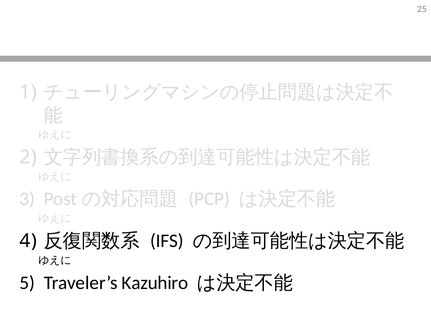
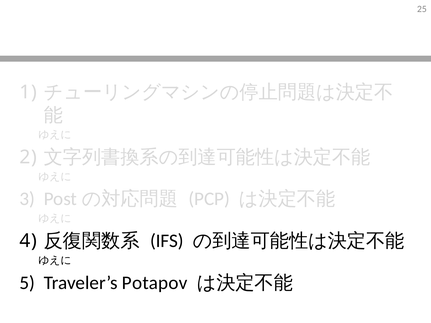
Kazuhiro: Kazuhiro -> Potapov (155, 283)
